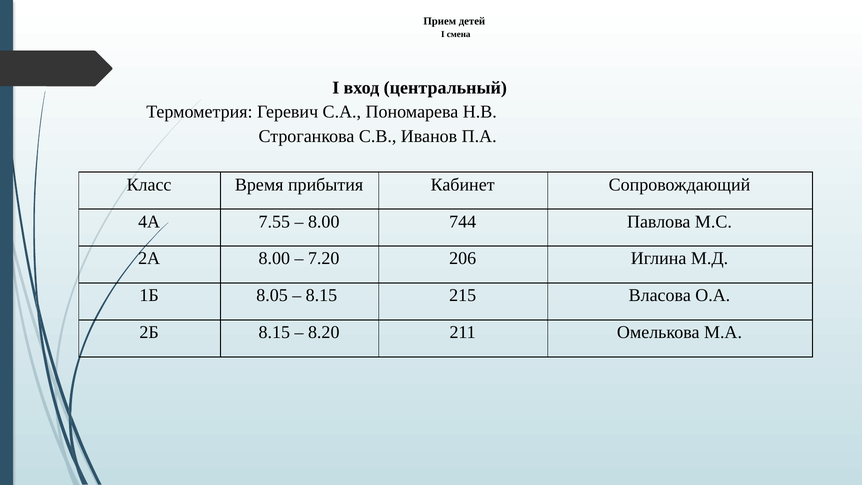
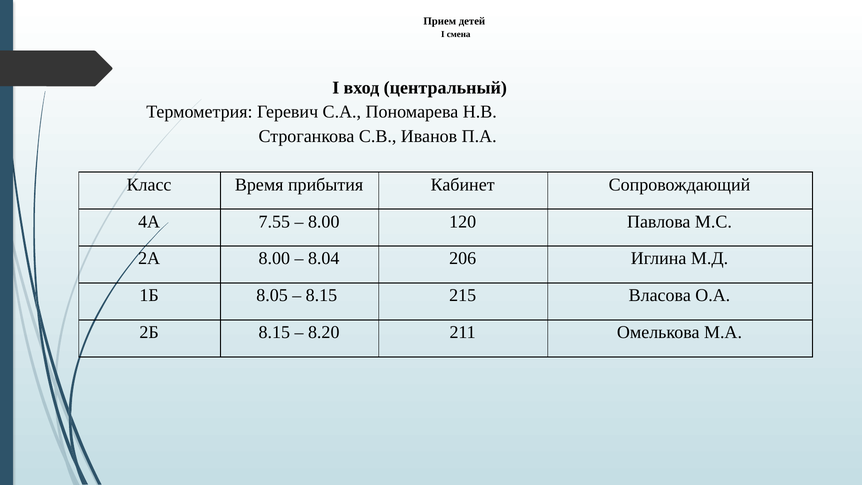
744: 744 -> 120 (463, 222)
7.20: 7.20 -> 8.04 (324, 258)
